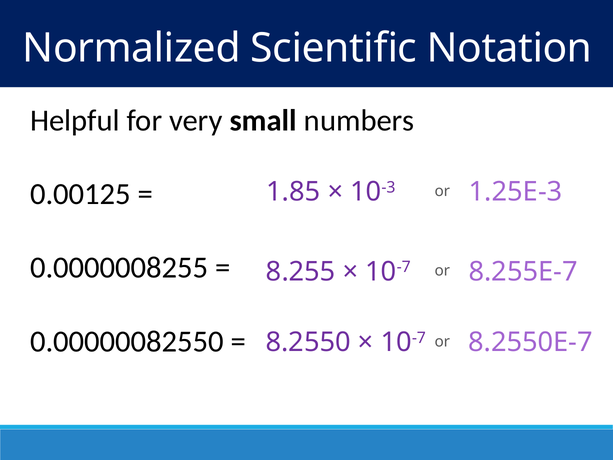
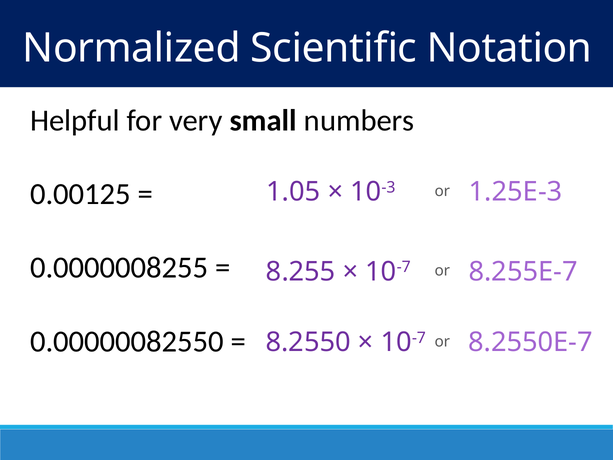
1.85: 1.85 -> 1.05 (293, 192)
